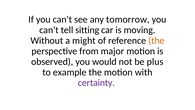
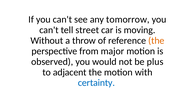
sitting: sitting -> street (87, 30)
might: might -> throw (84, 40)
example: example -> adjacent (70, 72)
certainty colour: purple -> blue (96, 83)
